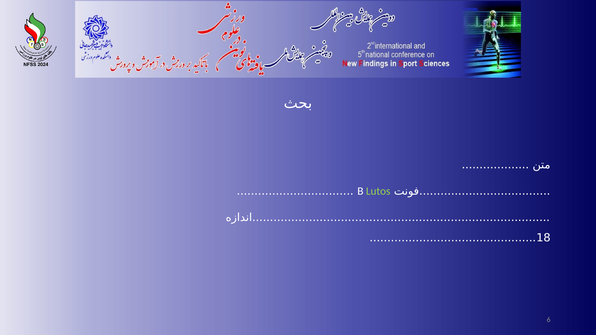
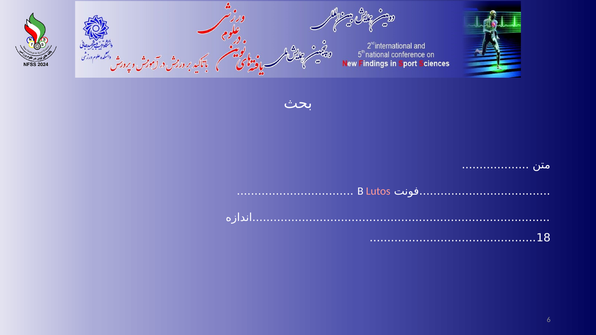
Lutos colour: light green -> pink (378, 191)
